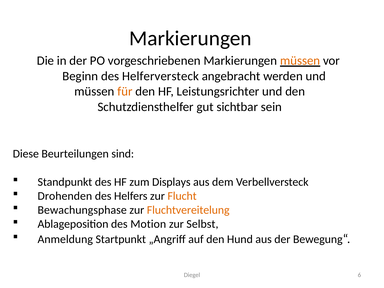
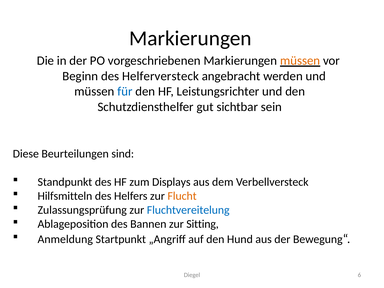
für colour: orange -> blue (125, 91)
Drohenden: Drohenden -> Hilfsmitteln (65, 196)
Bewachungsphase: Bewachungsphase -> Zulassungsprüfung (82, 210)
Fluchtvereitelung colour: orange -> blue (188, 210)
Motion: Motion -> Bannen (148, 224)
Selbst: Selbst -> Sitting (203, 224)
